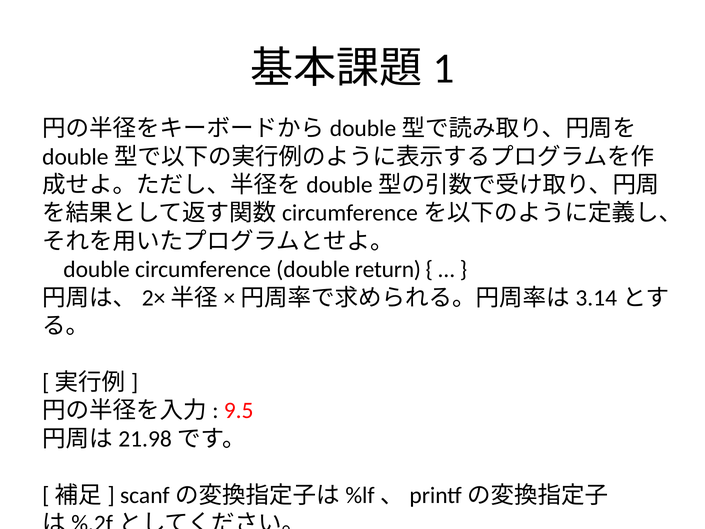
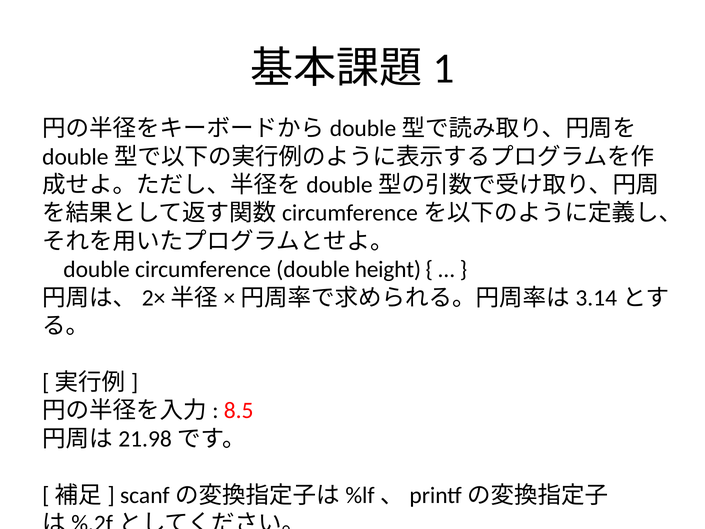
return: return -> height (388, 269)
9.5: 9.5 -> 8.5 (239, 410)
